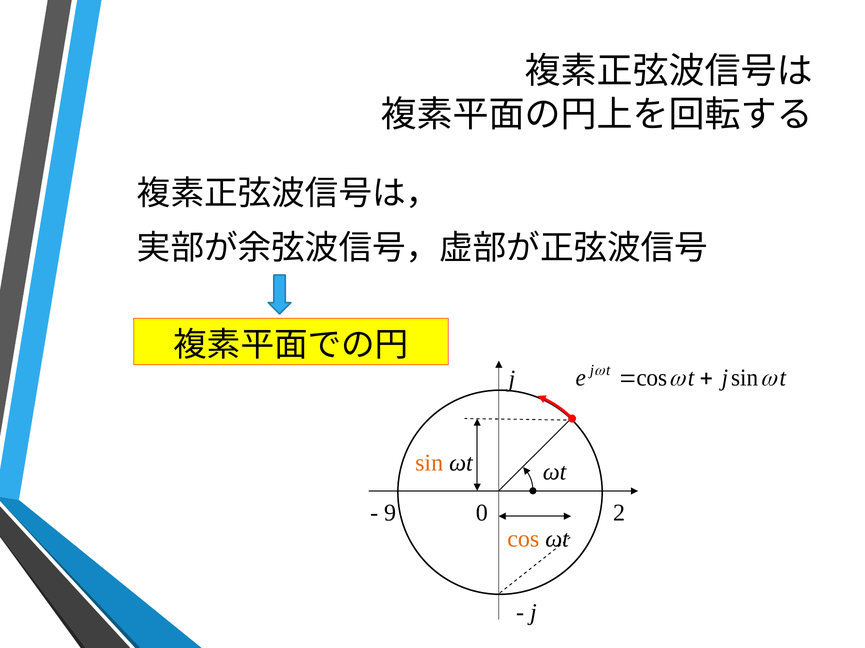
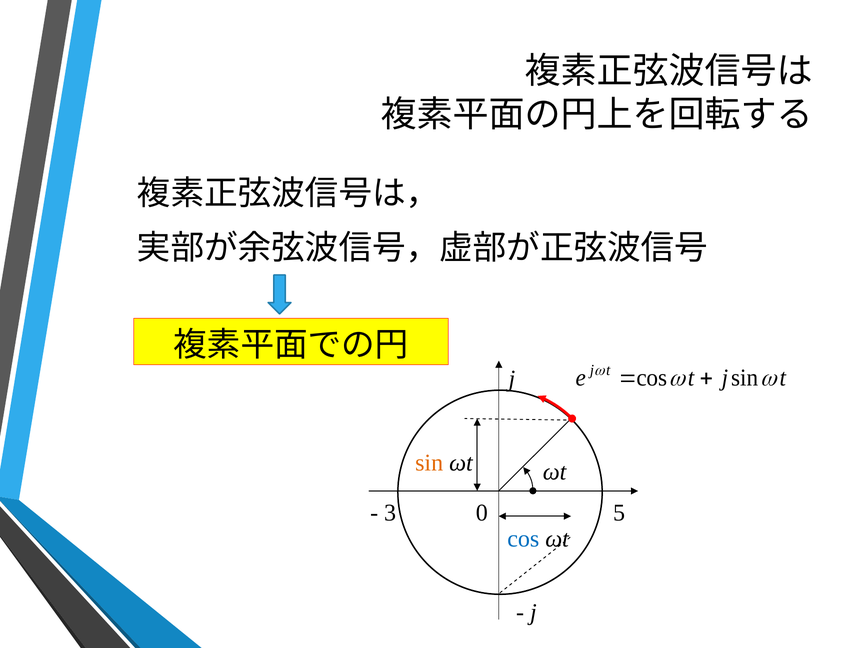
9: 9 -> 3 (390, 513)
2: 2 -> 5 (619, 513)
cos colour: orange -> blue (523, 540)
